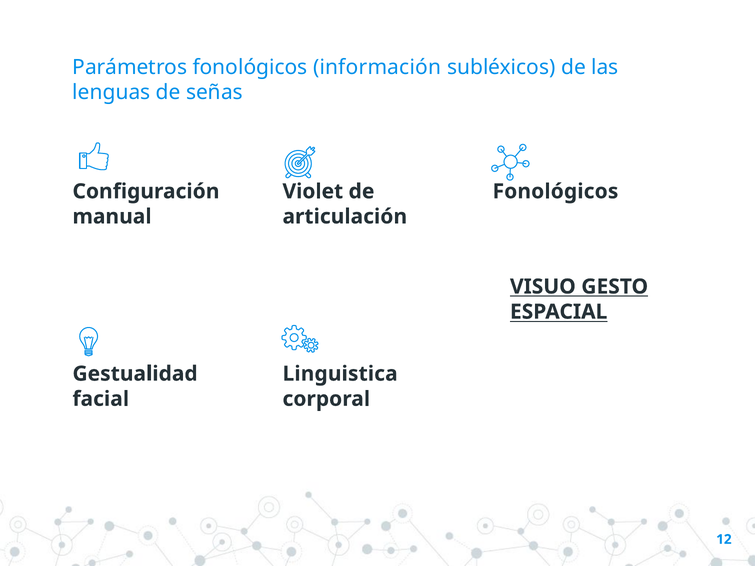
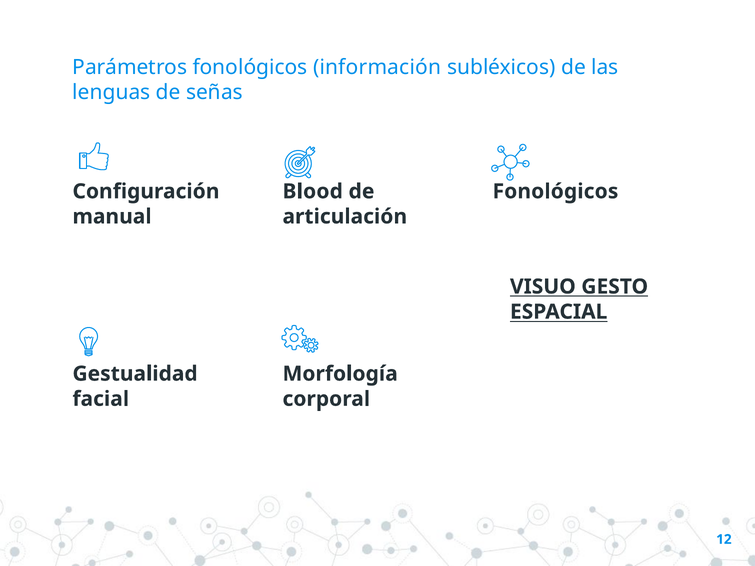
Violet: Violet -> Blood (313, 191)
Linguistica: Linguistica -> Morfología (340, 374)
